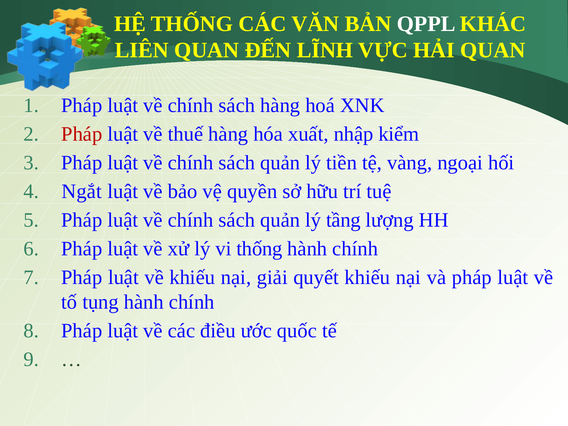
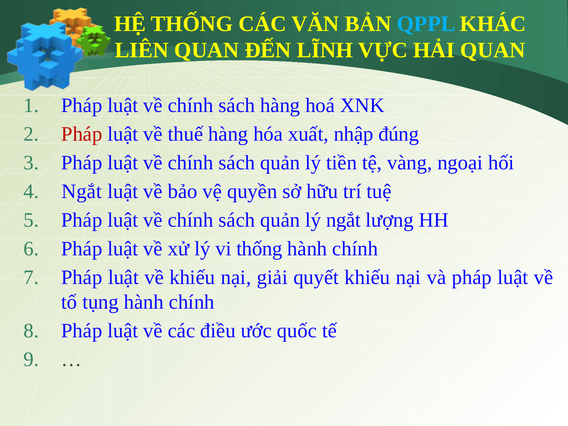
QPPL colour: white -> light blue (426, 24)
kiểm: kiểm -> đúng (399, 134)
lý tầng: tầng -> ngắt (343, 220)
